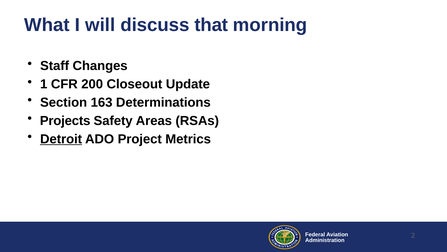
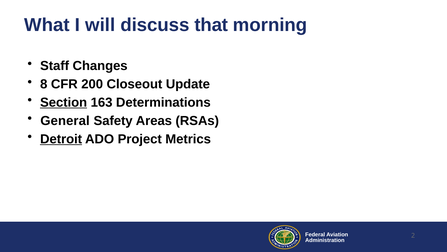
1: 1 -> 8 (44, 84)
Section underline: none -> present (64, 102)
Projects: Projects -> General (65, 121)
